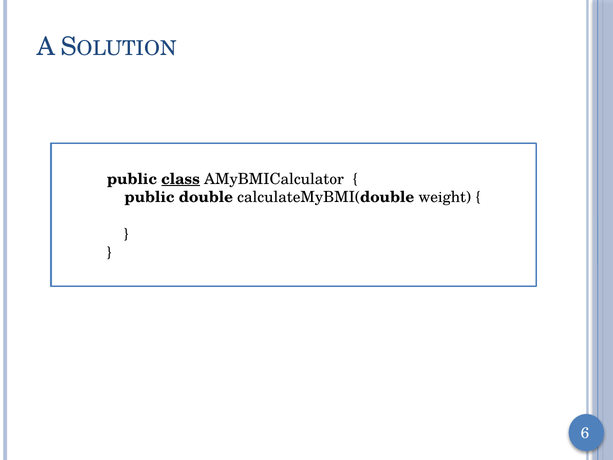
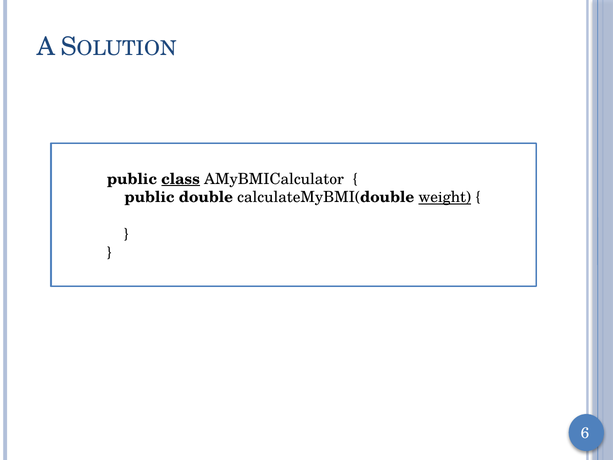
weight underline: none -> present (445, 197)
